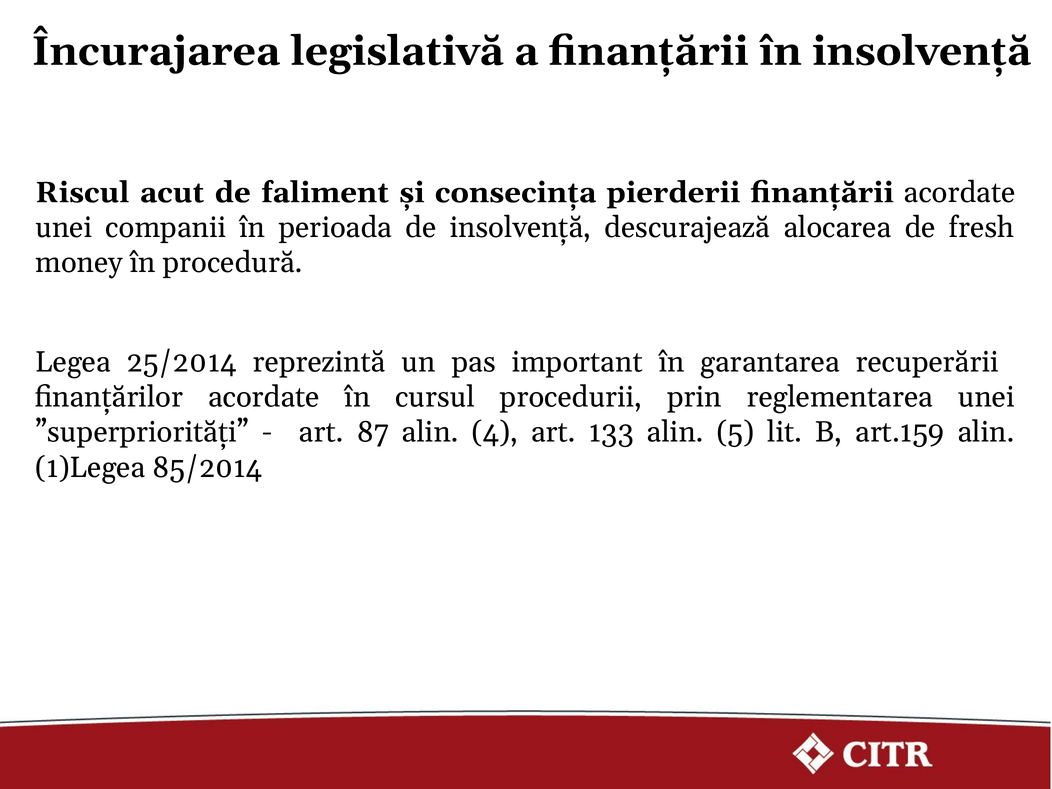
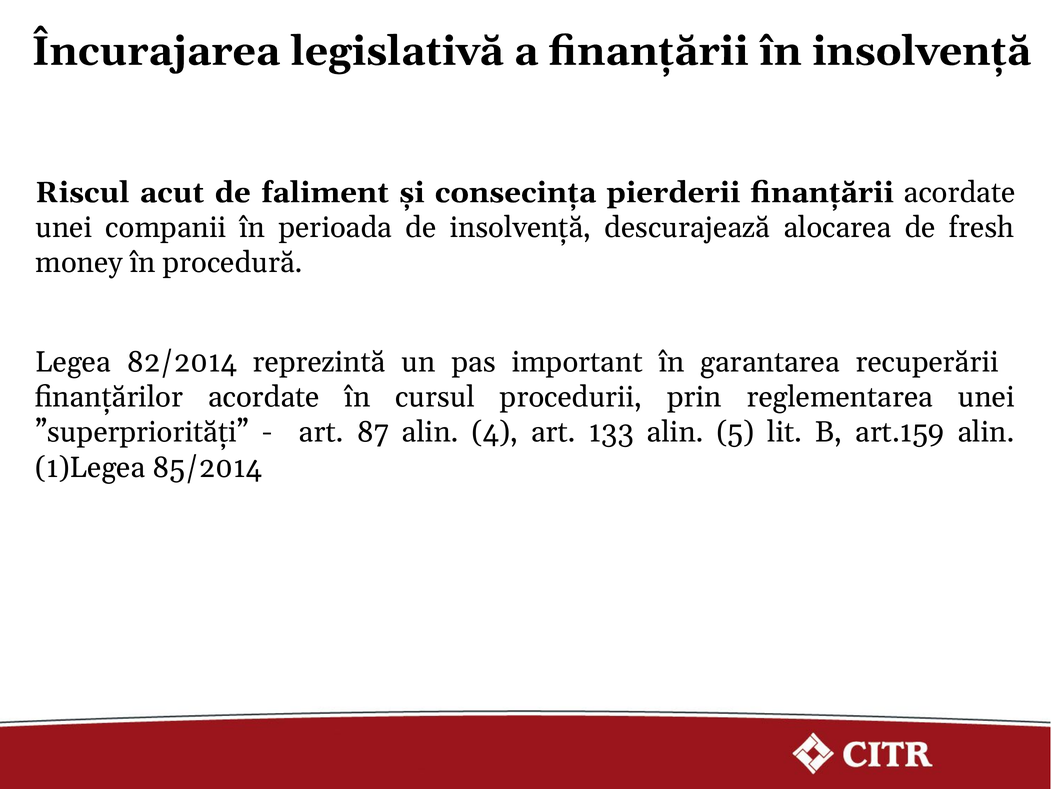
25/2014: 25/2014 -> 82/2014 (182, 362)
